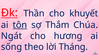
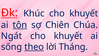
Thần: Thần -> Khúc (34, 13)
Thắm: Thắm -> Chiên (57, 25)
hương: hương -> khuyết (68, 36)
theo underline: none -> present (34, 47)
